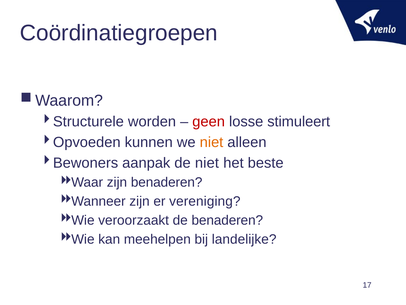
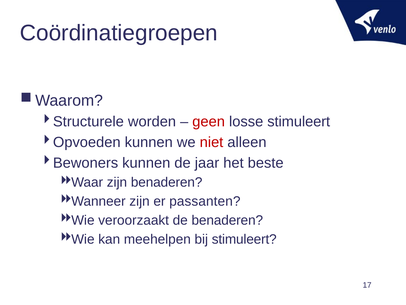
niet colour: orange -> red (211, 142)
aanpak: aanpak -> kunnen (146, 163)
de niet: niet -> jaar (207, 163)
vereniging: vereniging -> passanten (205, 201)
bij landelijke: landelijke -> stimuleert (244, 239)
